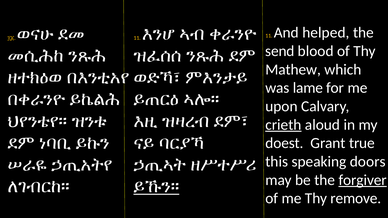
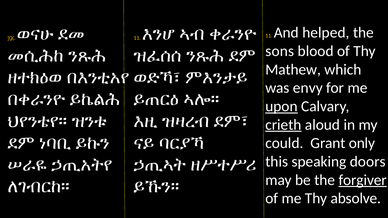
send: send -> sons (280, 51)
lame: lame -> envy (308, 88)
upon underline: none -> present (281, 106)
doest: doest -> could (284, 143)
true: true -> only (362, 143)
ይኹን። underline: present -> none (156, 187)
remove: remove -> absolve (356, 199)
